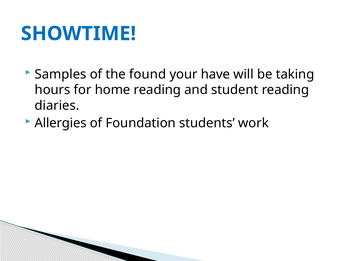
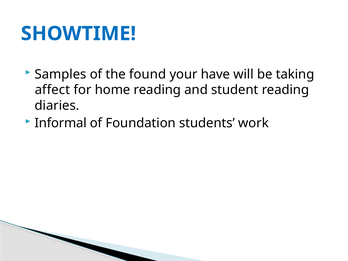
hours: hours -> affect (52, 90)
Allergies: Allergies -> Informal (61, 123)
